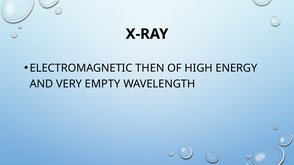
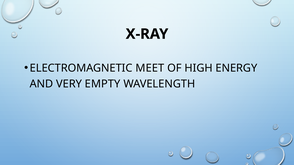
THEN: THEN -> MEET (150, 68)
